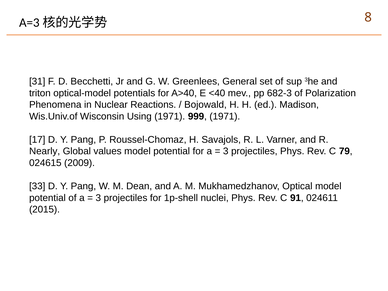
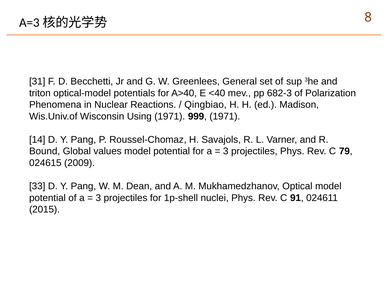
Bojowald: Bojowald -> Qingbiao (205, 105)
17: 17 -> 14 (37, 140)
Nearly: Nearly -> Bound (45, 151)
